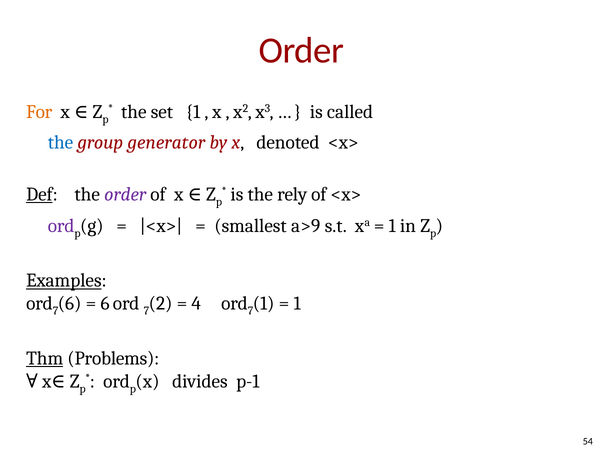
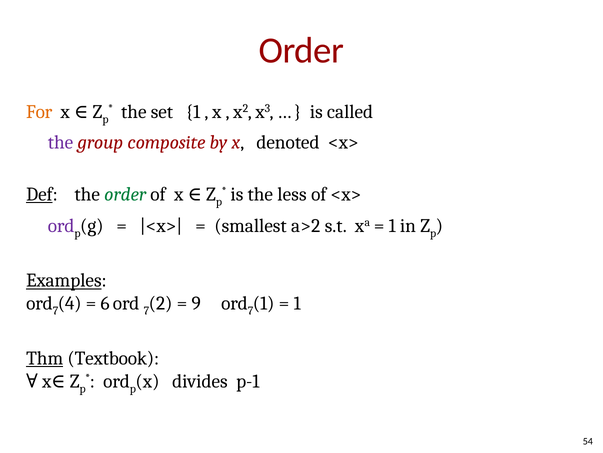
the colour: blue -> purple (60, 142)
generator: generator -> composite (166, 142)
rely: rely -> less (292, 194)
order colour: purple -> green (125, 194)
a>9: a>9 -> a>2 (306, 225)
6: 6 -> 4 (70, 303)
4: 4 -> 9 (196, 303)
Problems: Problems -> Textbook (113, 358)
